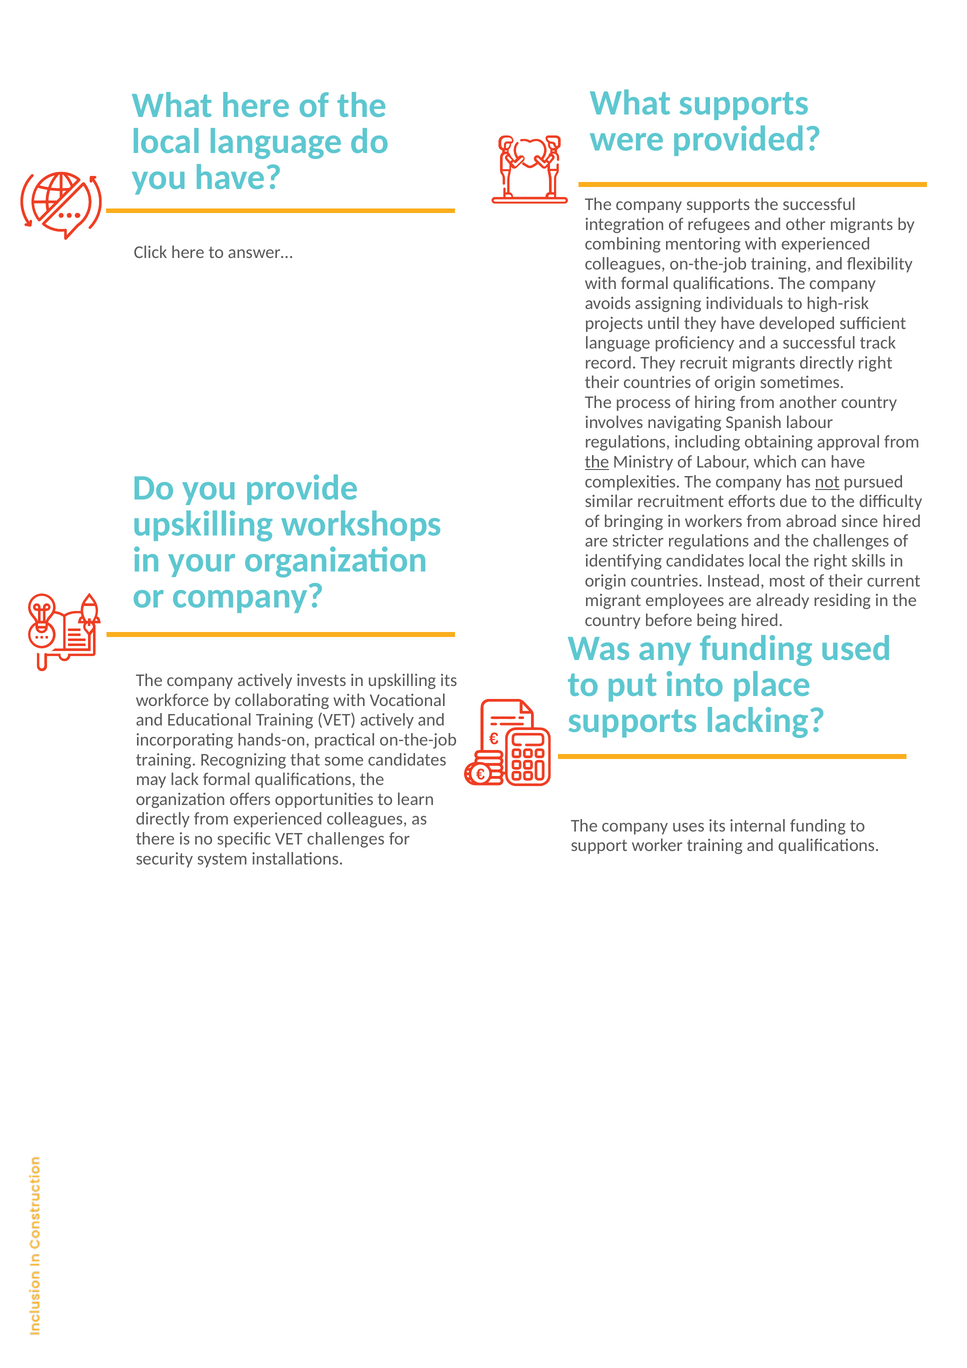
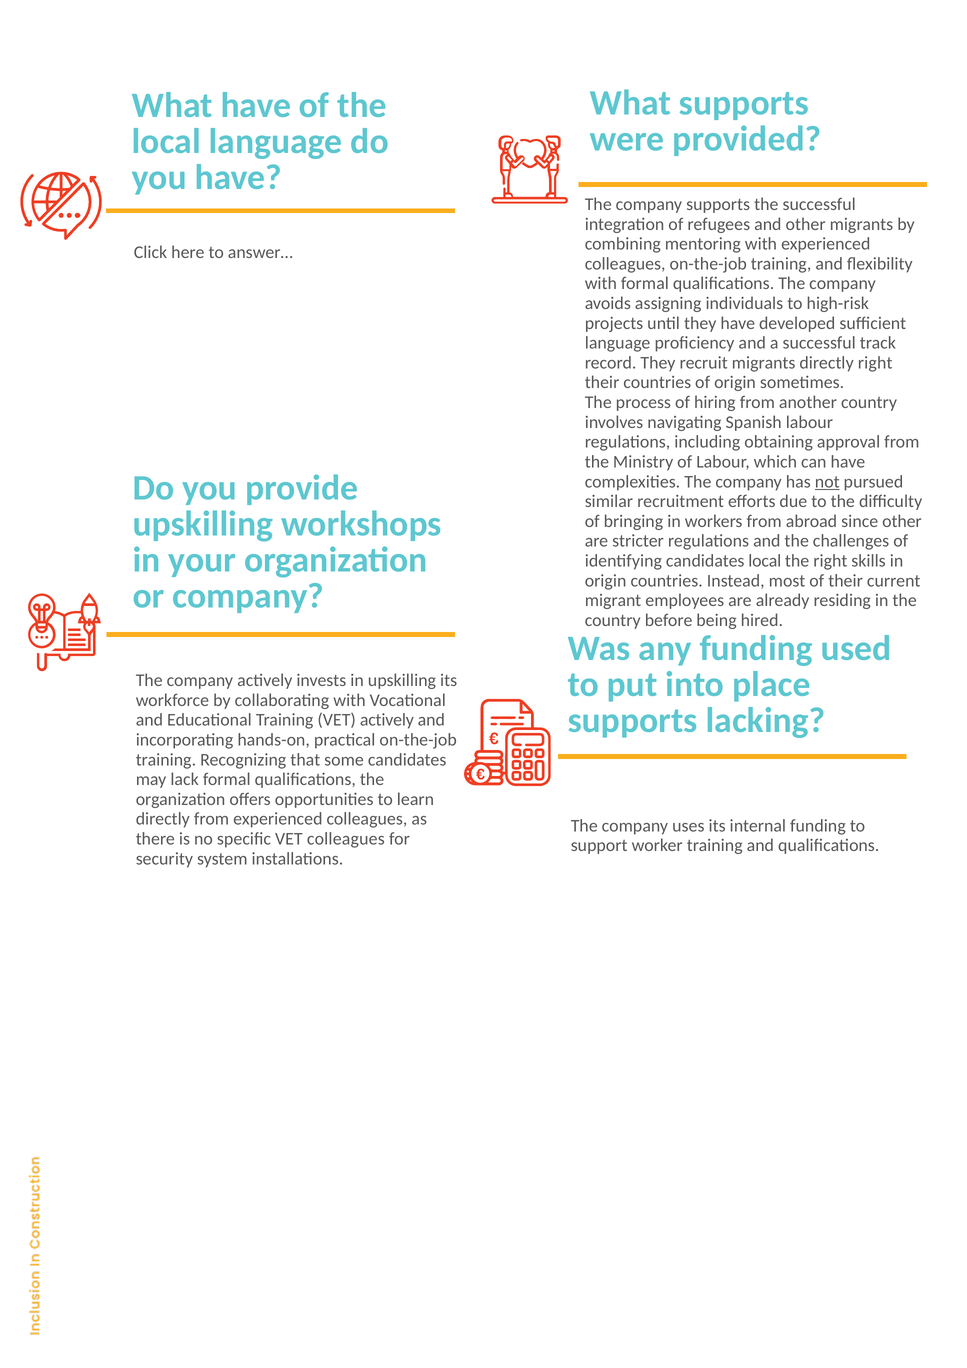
What here: here -> have (256, 105)
the underline: present -> none (597, 462)
since hired: hired -> other (902, 521)
VET challenges: challenges -> colleagues (346, 839)
